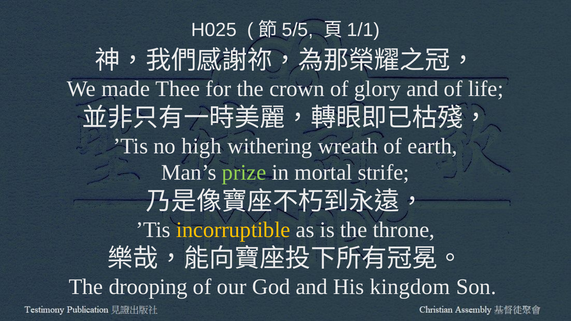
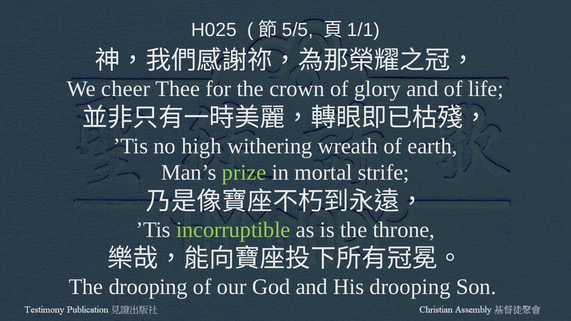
made: made -> cheer (126, 89)
incorruptible colour: yellow -> light green (233, 230)
His kingdom: kingdom -> drooping (410, 287)
